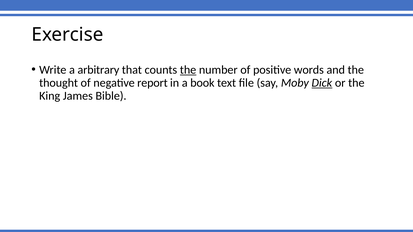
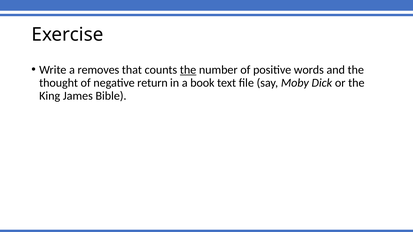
arbitrary: arbitrary -> removes (98, 70)
report: report -> return (152, 83)
Dick underline: present -> none (322, 83)
